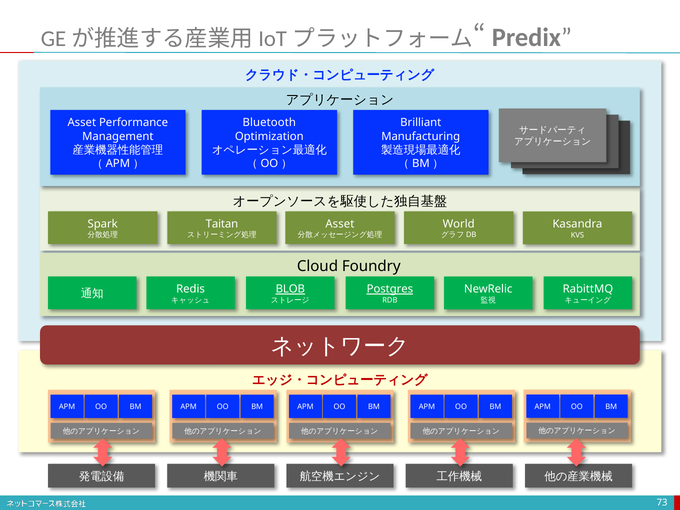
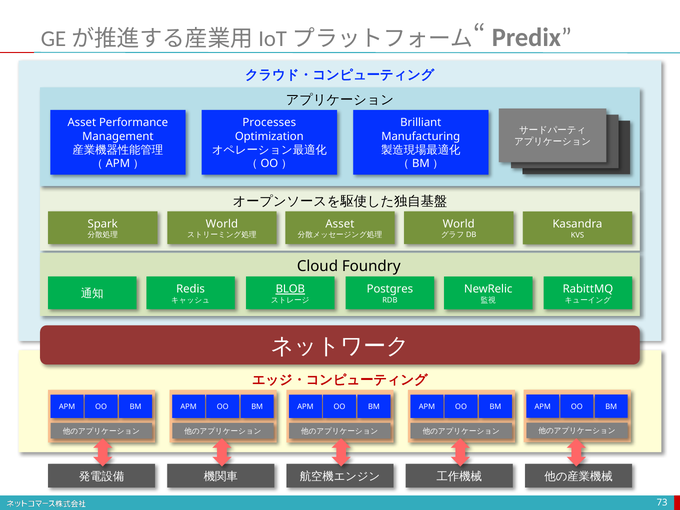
Bluetooth: Bluetooth -> Processes (269, 123)
Taitan: Taitan -> World (222, 224)
Postgres underline: present -> none (390, 289)
